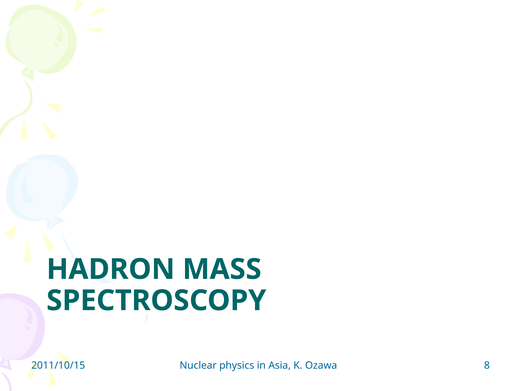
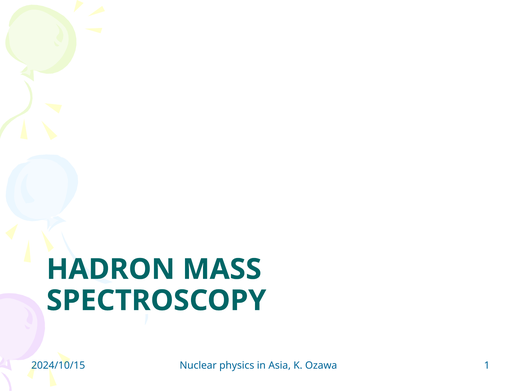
2011/10/15: 2011/10/15 -> 2024/10/15 (58, 365)
8: 8 -> 1 (487, 365)
